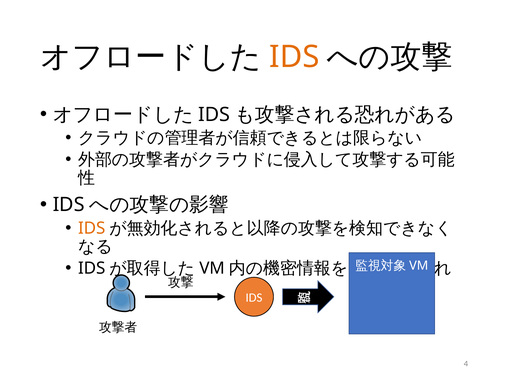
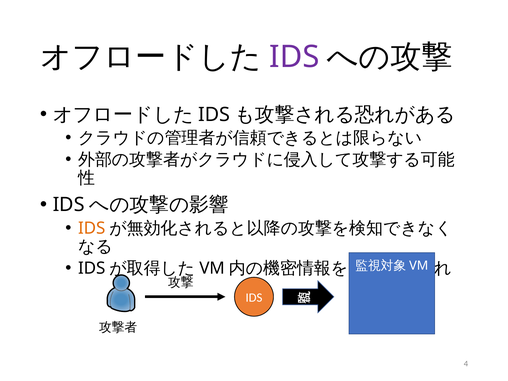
IDS colour: orange -> purple (294, 57)
